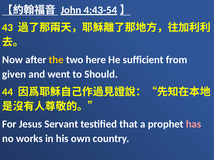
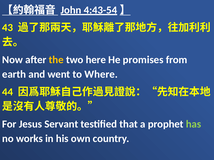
sufficient: sufficient -> promises (143, 60)
given: given -> earth (14, 75)
Should: Should -> Where (101, 75)
has colour: pink -> light green (194, 124)
